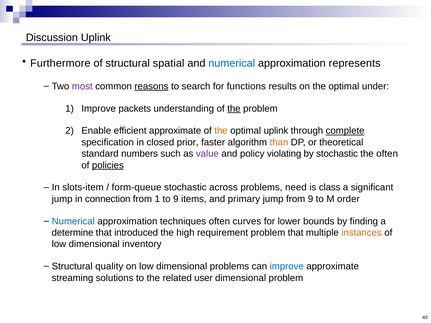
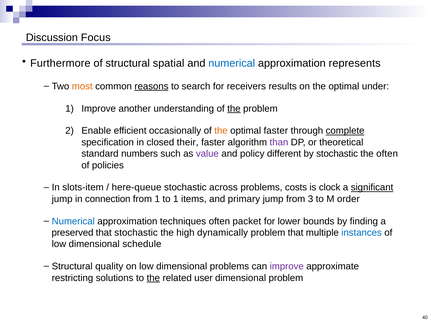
Discussion Uplink: Uplink -> Focus (96, 38)
most colour: purple -> orange (82, 86)
functions: functions -> receivers (246, 86)
packets: packets -> another (135, 109)
efficient approximate: approximate -> occasionally (175, 131)
optimal uplink: uplink -> faster (276, 131)
prior: prior -> their (188, 142)
than colour: orange -> purple (279, 142)
violating: violating -> different (284, 154)
policies underline: present -> none (108, 165)
form-queue: form-queue -> here-queue (137, 188)
need: need -> costs (296, 188)
class: class -> clock (330, 188)
significant underline: none -> present (372, 188)
to 9: 9 -> 1 (176, 199)
from 9: 9 -> 3 (311, 199)
curves: curves -> packet (247, 221)
determine: determine -> preserved (73, 233)
that introduced: introduced -> stochastic (136, 233)
requirement: requirement -> dynamically (223, 233)
instances colour: orange -> blue (362, 233)
inventory: inventory -> schedule (142, 244)
improve colour: blue -> purple (287, 267)
streaming: streaming -> restricting (72, 278)
the underline: none -> present (153, 278)
